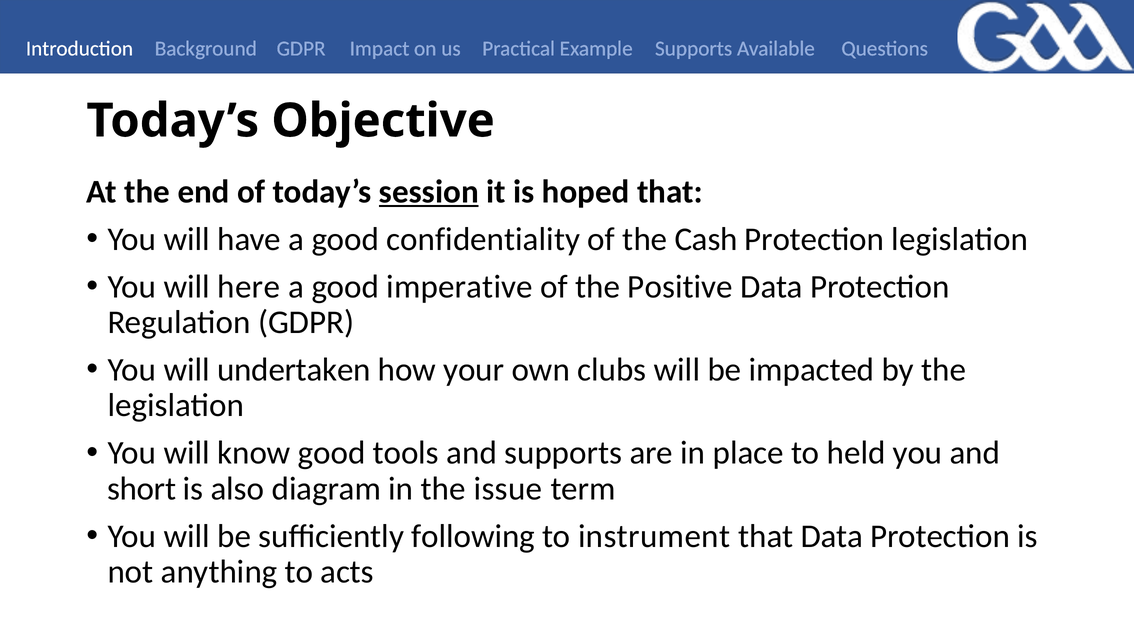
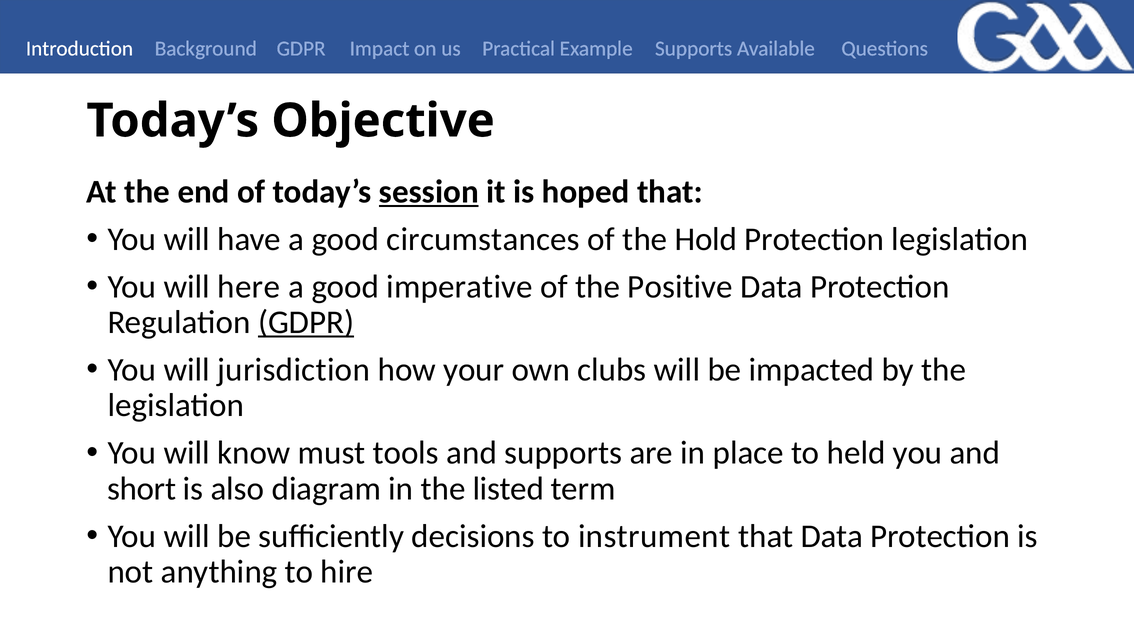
confidentiality: confidentiality -> circumstances (483, 239)
Cash: Cash -> Hold (706, 239)
GDPR underline: none -> present (306, 322)
undertaken: undertaken -> jurisdiction (294, 370)
know good: good -> must (332, 453)
issue: issue -> listed (508, 489)
following: following -> decisions (473, 536)
acts: acts -> hire (347, 572)
